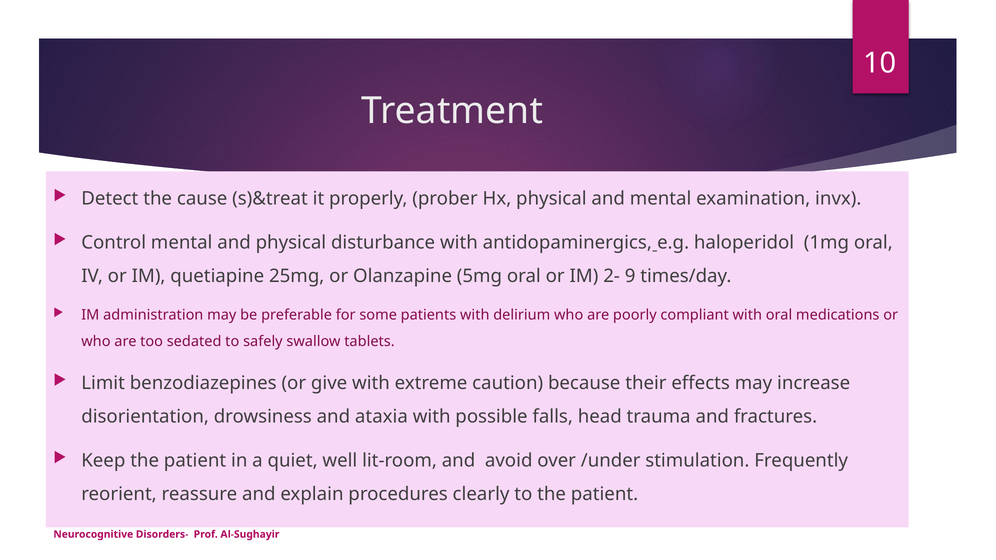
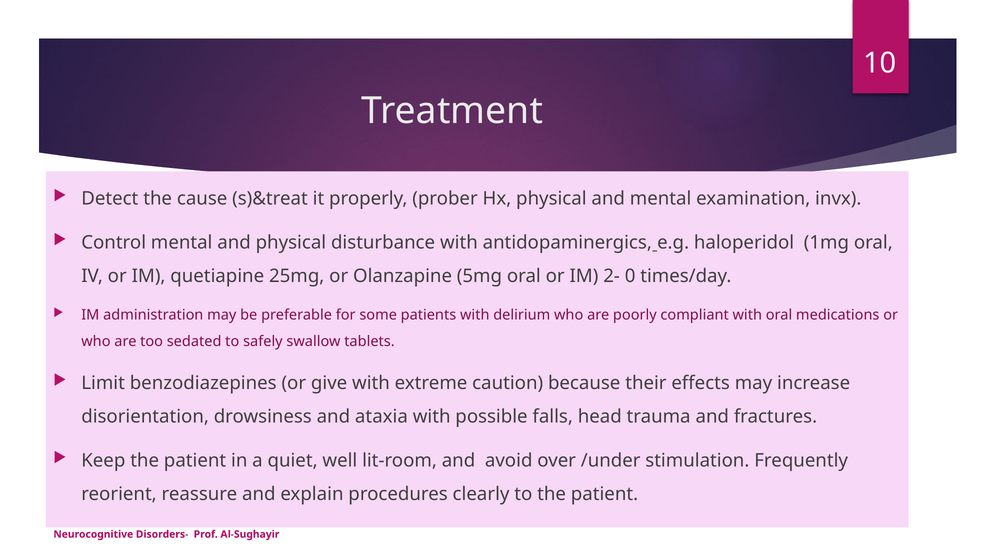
9: 9 -> 0 (630, 276)
